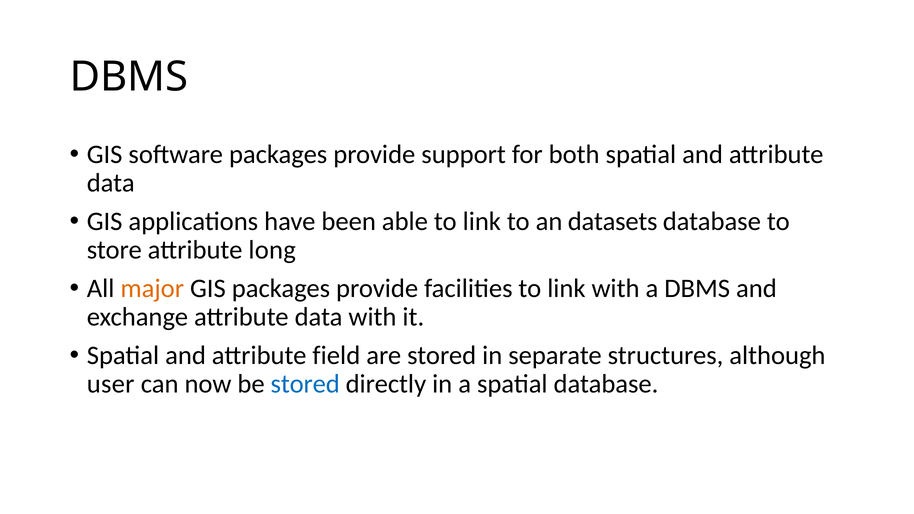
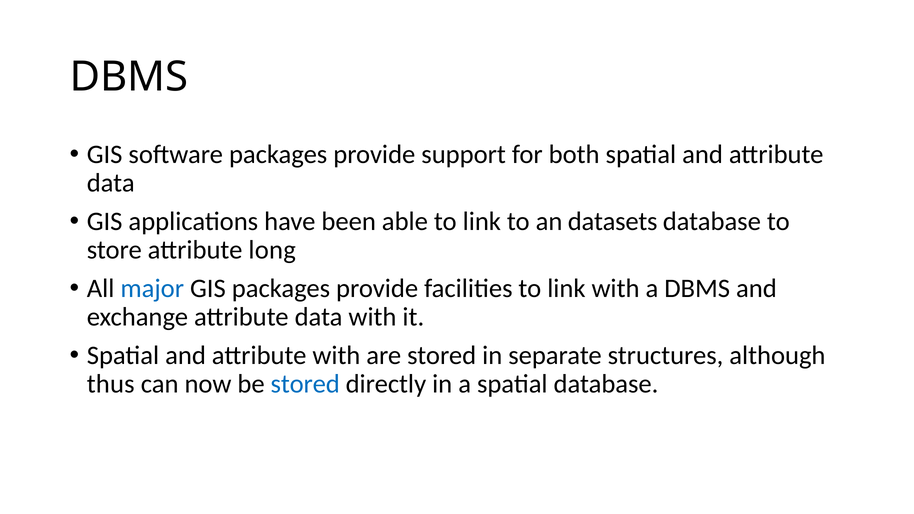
major colour: orange -> blue (152, 289)
attribute field: field -> with (336, 356)
user: user -> thus (111, 384)
